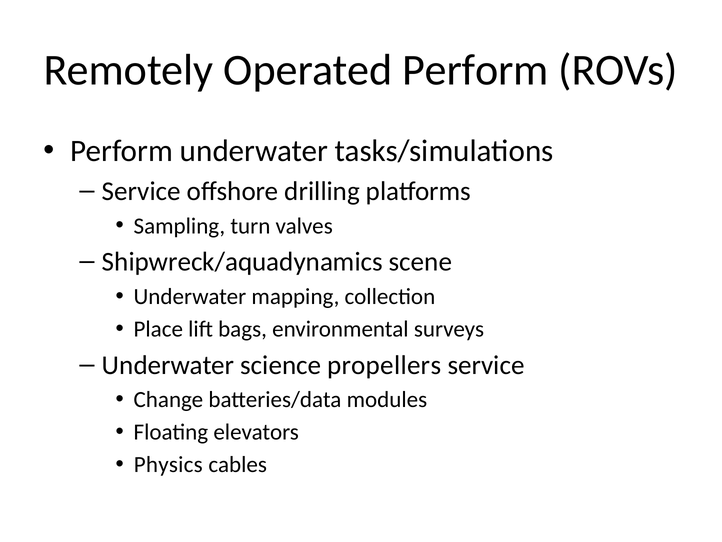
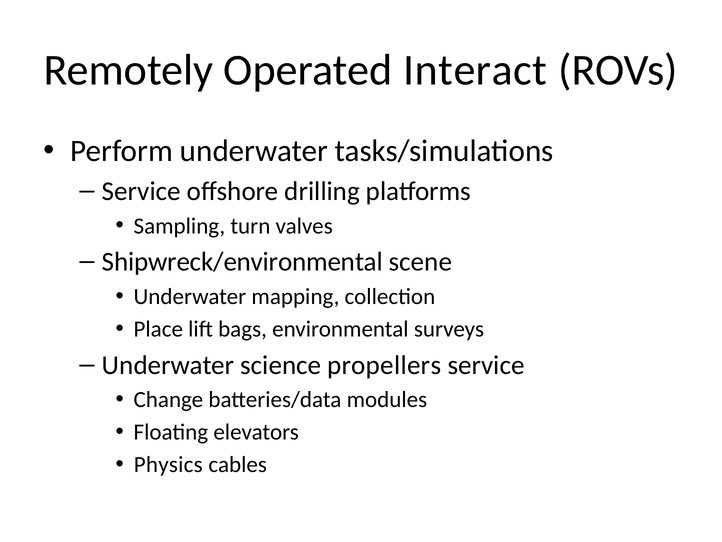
Operated Perform: Perform -> Interact (475, 70)
Shipwreck/aquadynamics: Shipwreck/aquadynamics -> Shipwreck/environmental (242, 262)
